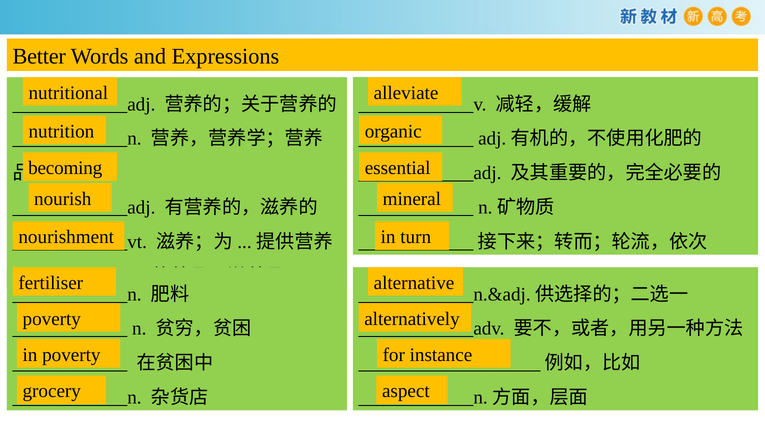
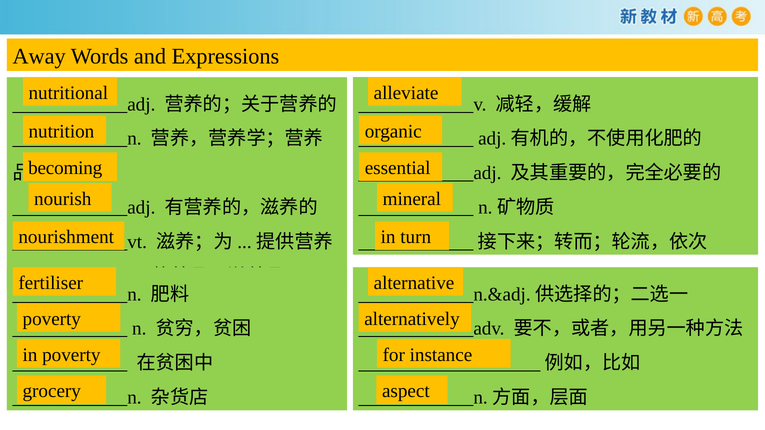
Better: Better -> Away (39, 56)
